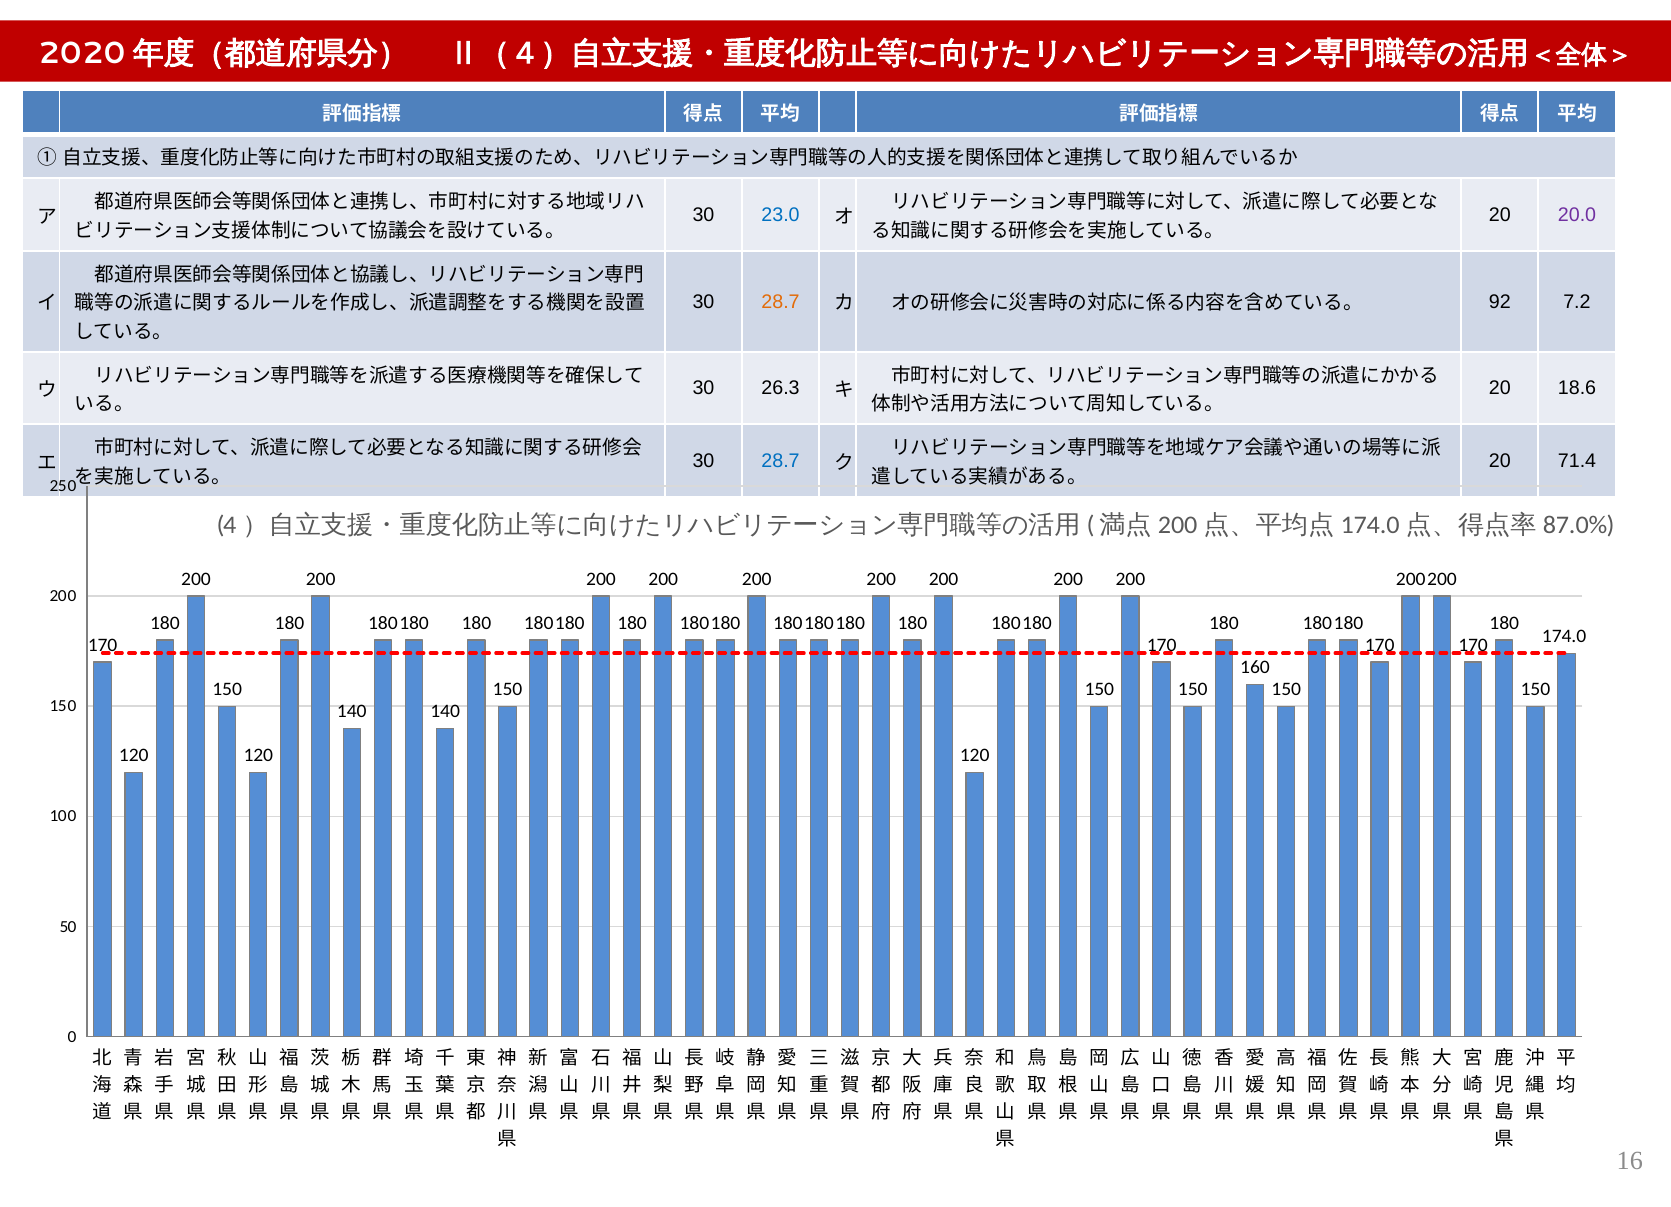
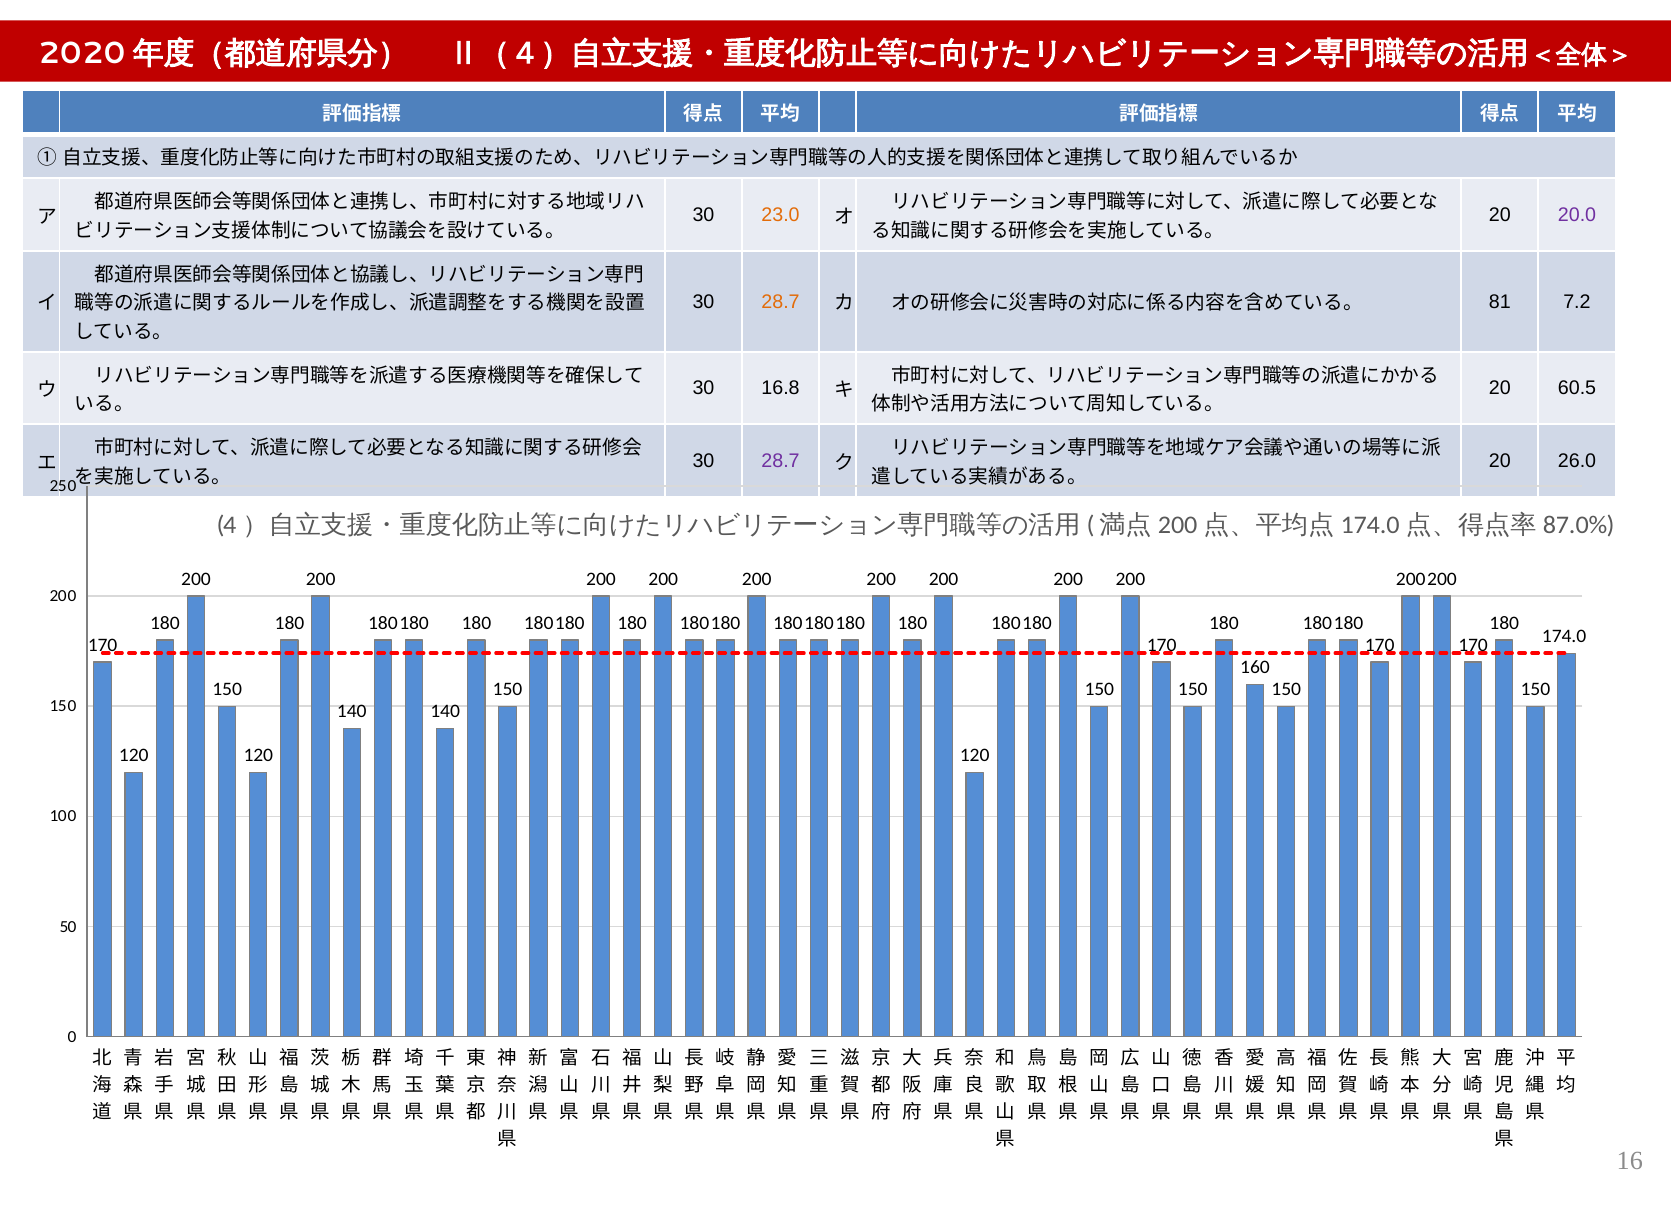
23.0 colour: blue -> orange (781, 215)
92: 92 -> 81 (1500, 302)
26.3: 26.3 -> 16.8 (781, 388)
18.6: 18.6 -> 60.5 (1577, 388)
28.7 colour: blue -> purple (781, 461)
71.4: 71.4 -> 26.0 (1577, 461)
